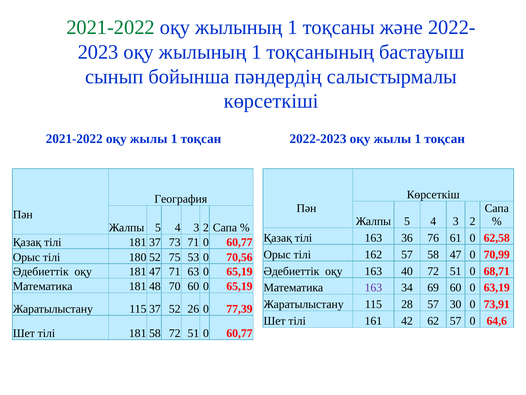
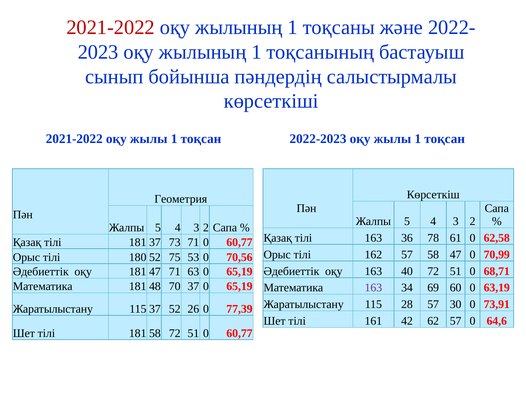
2021-2022 colour: green -> red (111, 27)
География: География -> Геометрия (181, 199)
76: 76 -> 78 (433, 238)
70 60: 60 -> 37 (193, 286)
